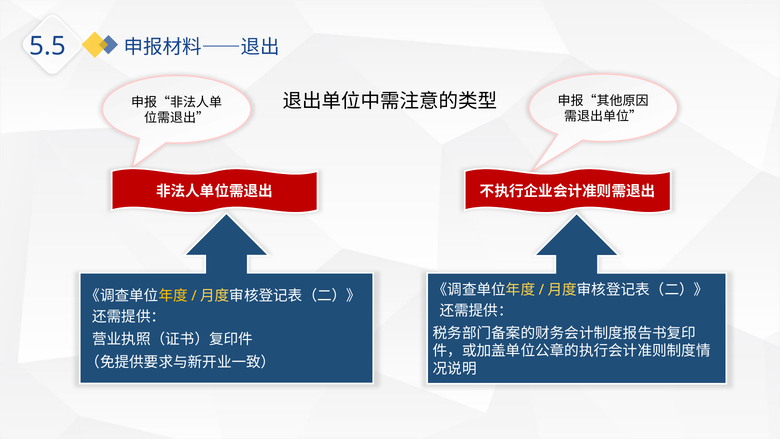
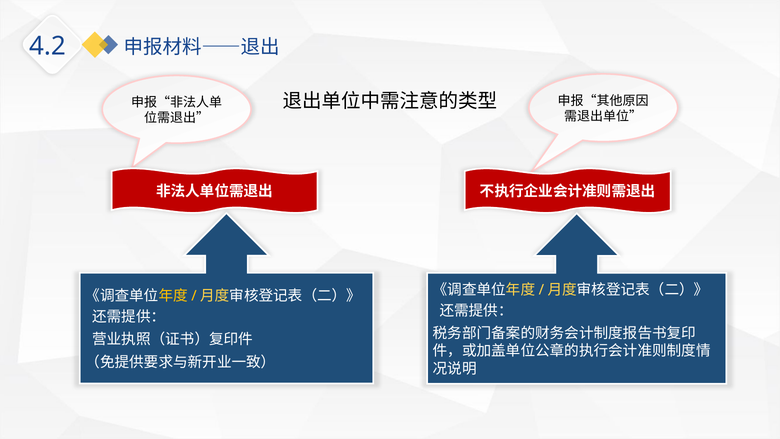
5.5: 5.5 -> 4.2 (47, 46)
